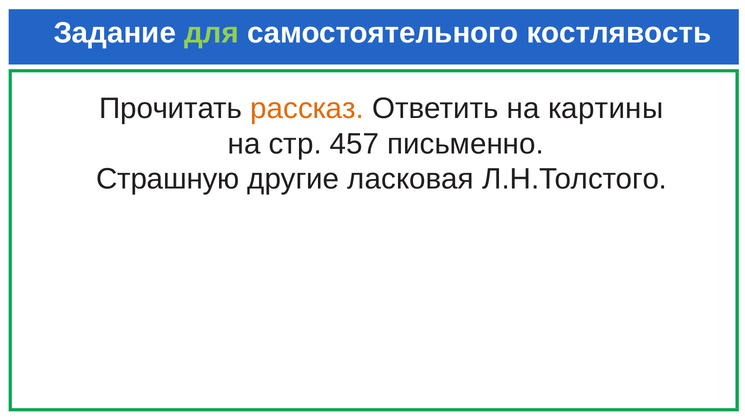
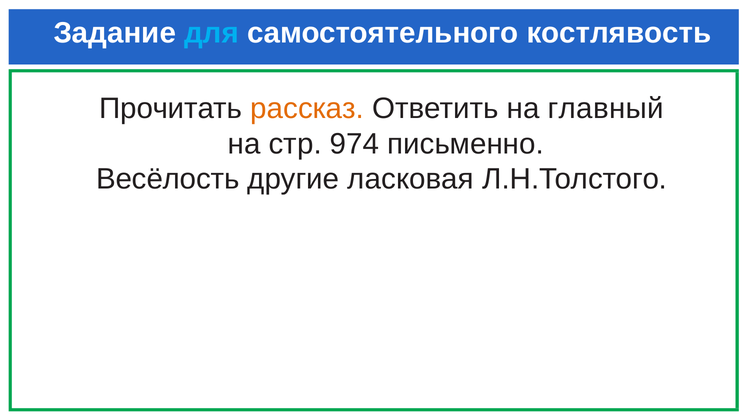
для colour: light green -> light blue (212, 33)
картины: картины -> главный (606, 108)
457: 457 -> 974 (354, 144)
Страшную: Страшную -> Весёлость (168, 179)
